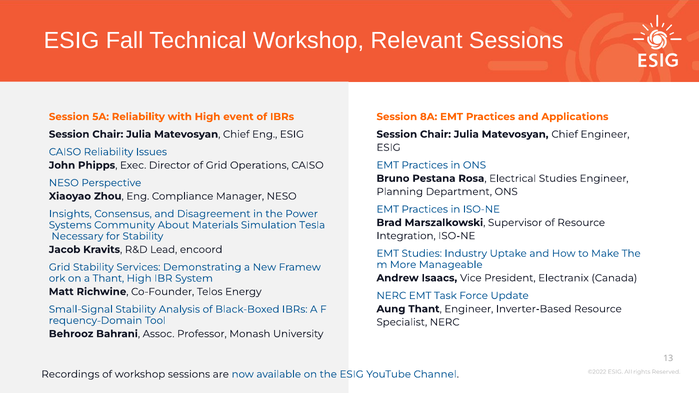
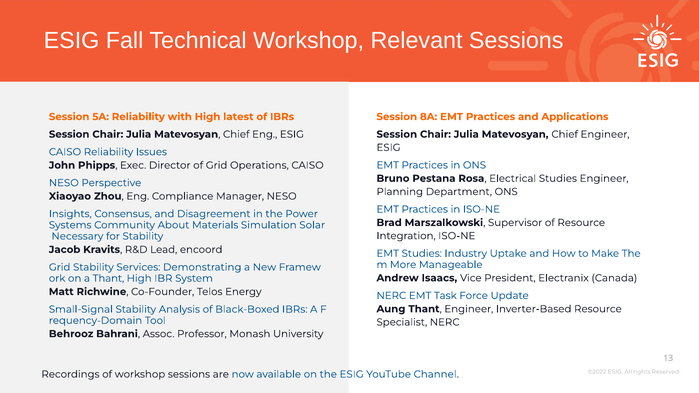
event: event -> latest (238, 117)
Tesla: Tesla -> Solar (312, 225)
